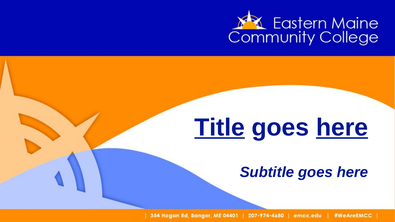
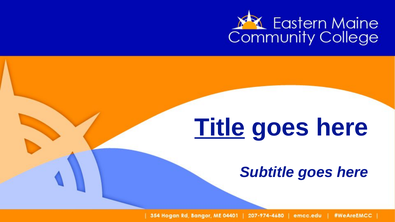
here underline: present -> none (342, 127)
